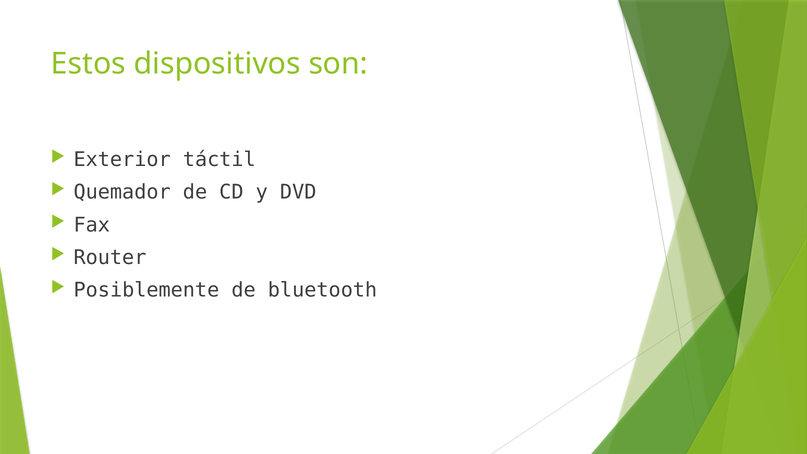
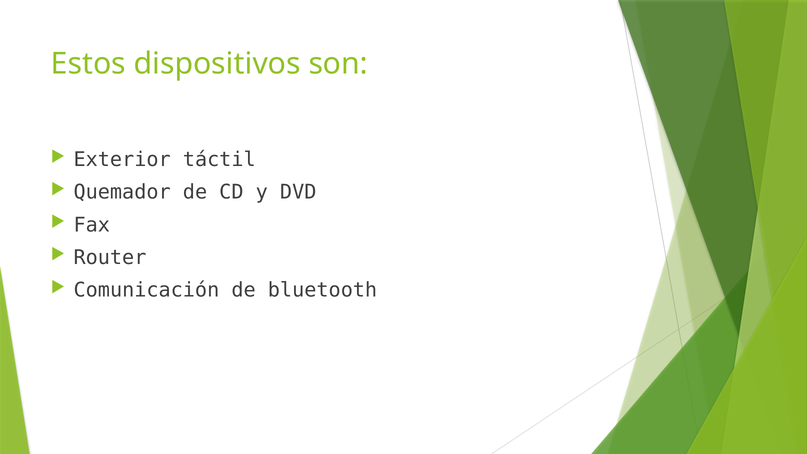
Posiblemente: Posiblemente -> Comunicación (146, 290)
